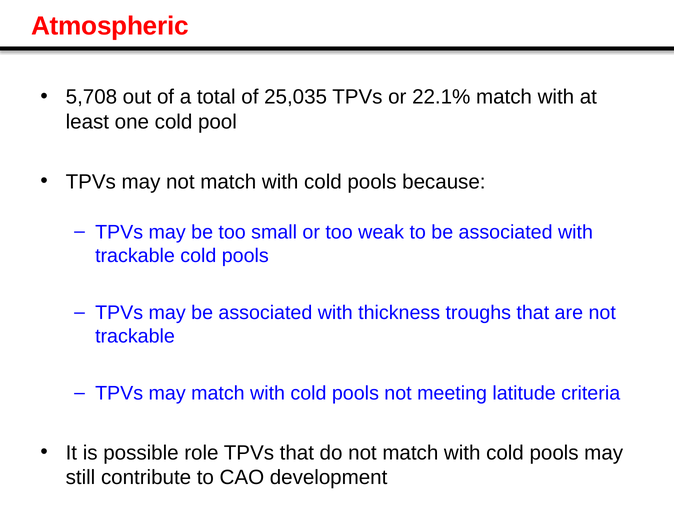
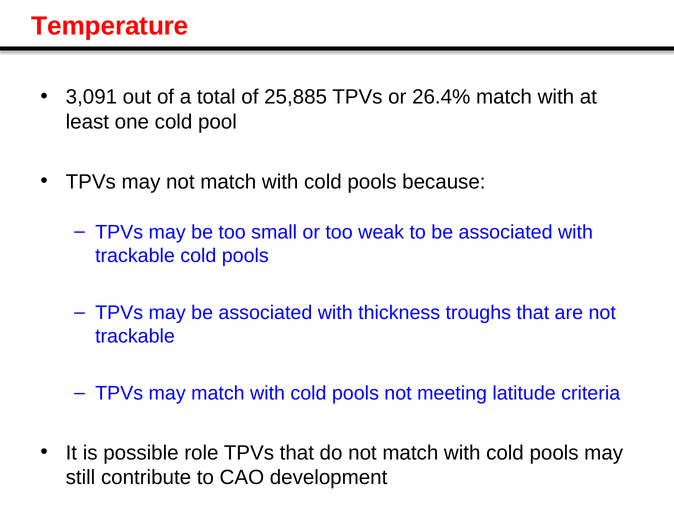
Atmospheric: Atmospheric -> Temperature (110, 26)
5,708: 5,708 -> 3,091 (91, 97)
25,035: 25,035 -> 25,885 (296, 97)
22.1%: 22.1% -> 26.4% (441, 97)
